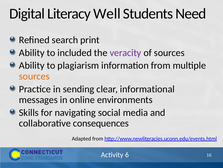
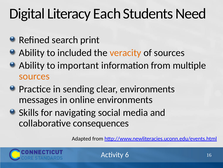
Well: Well -> Each (107, 14)
veracity colour: purple -> orange (125, 53)
plagiarism: plagiarism -> important (78, 65)
clear informational: informational -> environments (147, 89)
